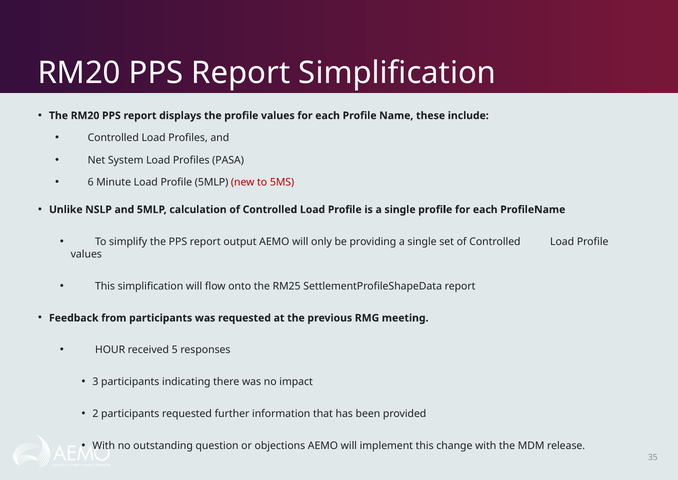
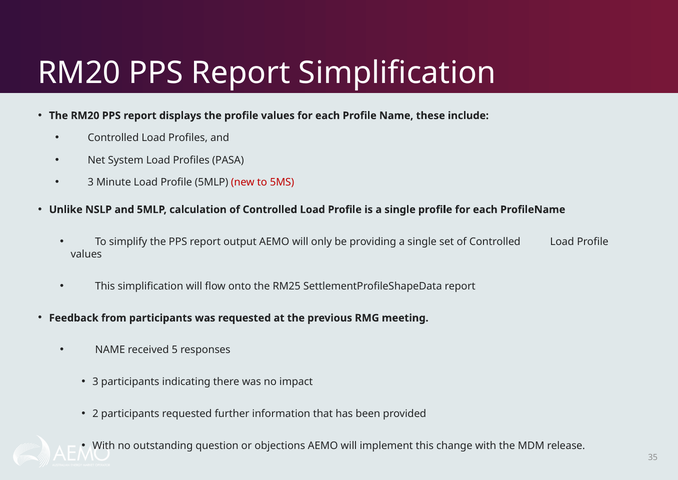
6: 6 -> 3 (91, 182)
HOUR: HOUR -> NAME (110, 350)
